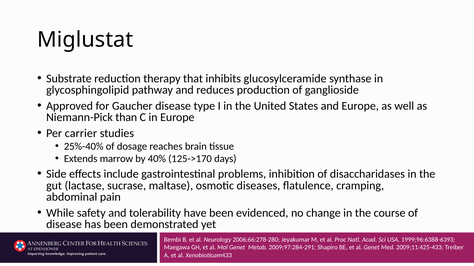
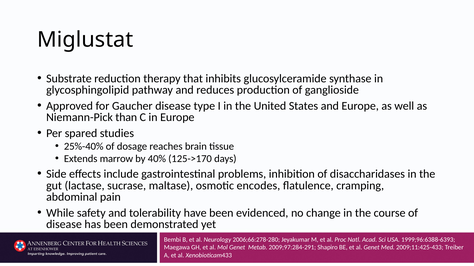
carrier: carrier -> spared (81, 134)
diseases: diseases -> encodes (258, 186)
